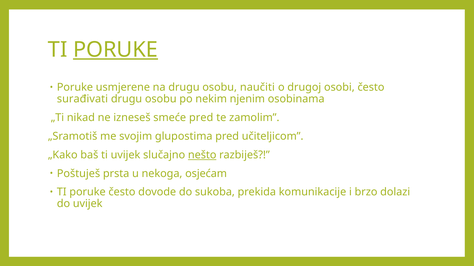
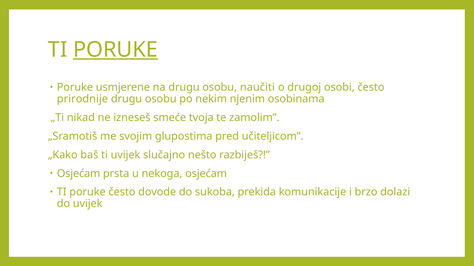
surađivati: surađivati -> prirodnije (82, 99)
smeće pred: pred -> tvoja (201, 118)
nešto underline: present -> none (202, 155)
Poštuješ: Poštuješ -> Osjećam (79, 174)
